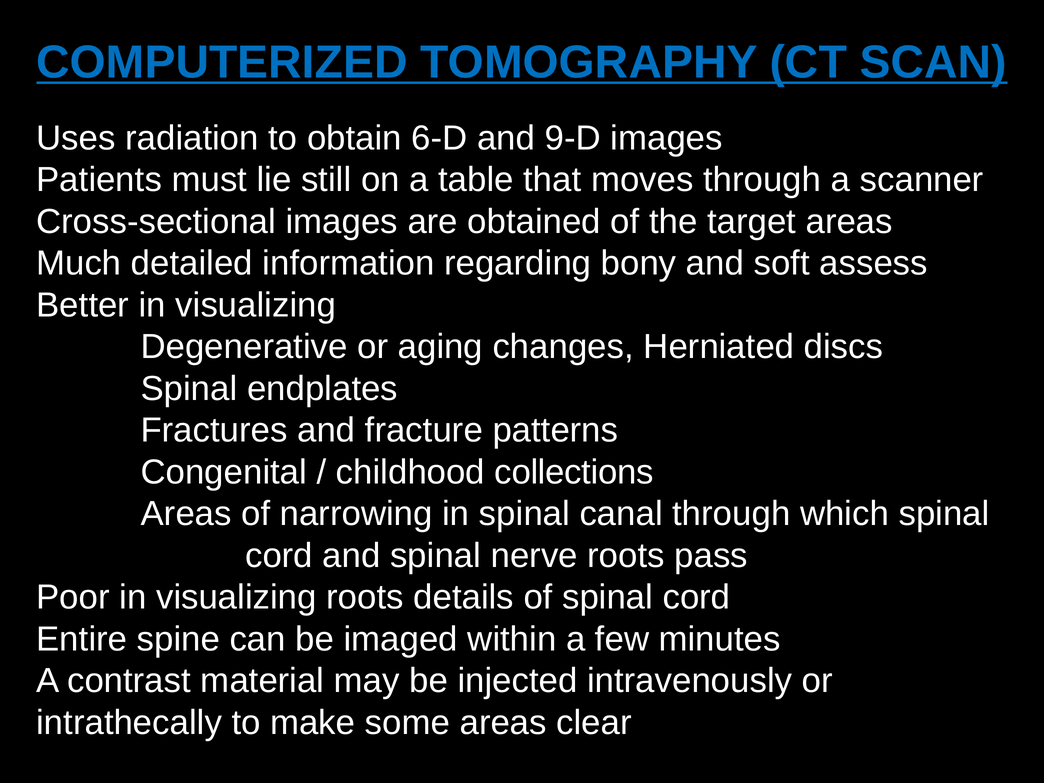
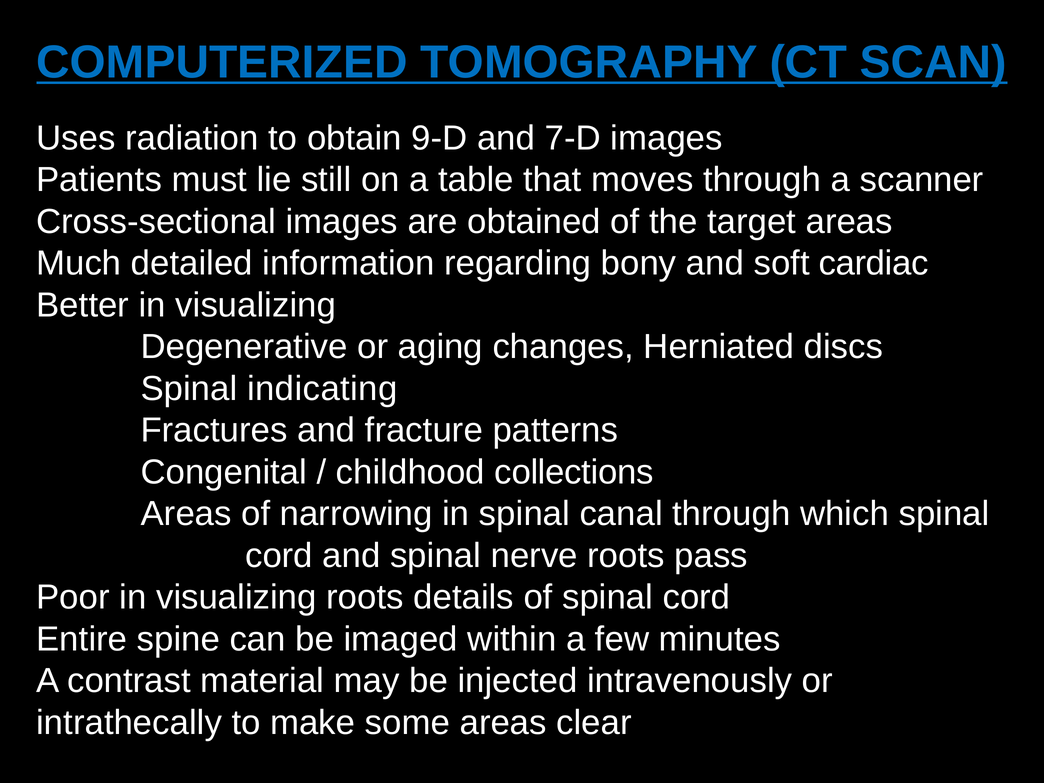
6-D: 6-D -> 9-D (439, 138)
9-D: 9-D -> 7-D (573, 138)
assess: assess -> cardiac (874, 263)
endplates: endplates -> indicating (322, 389)
